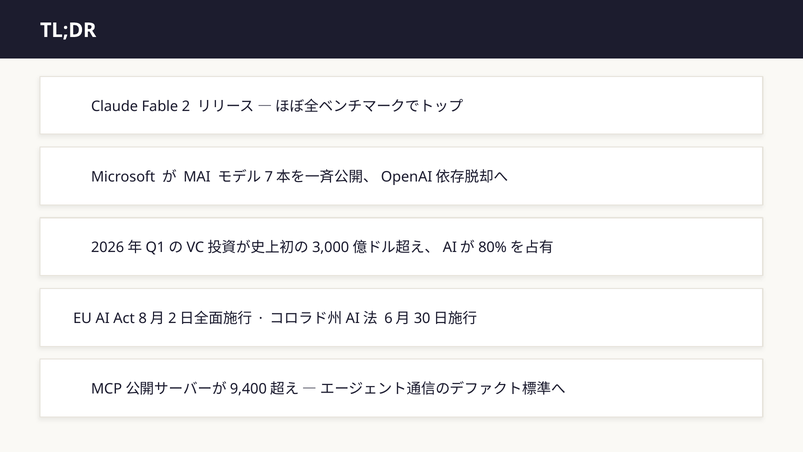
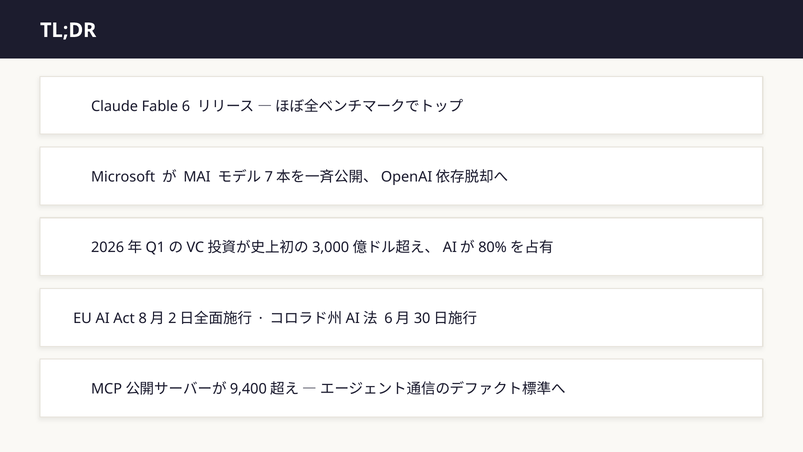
2: 2 -> 6 (186, 106)
